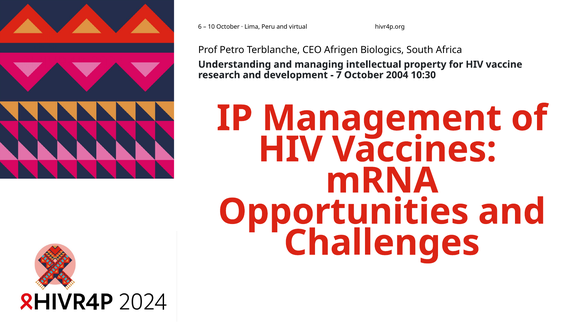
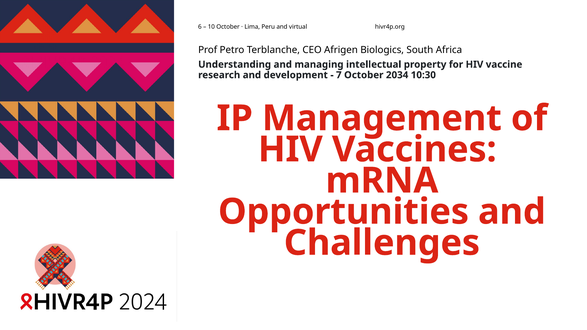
2004: 2004 -> 2034 (397, 75)
